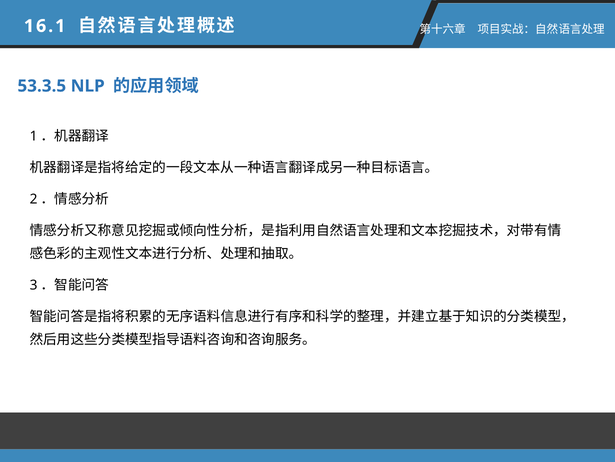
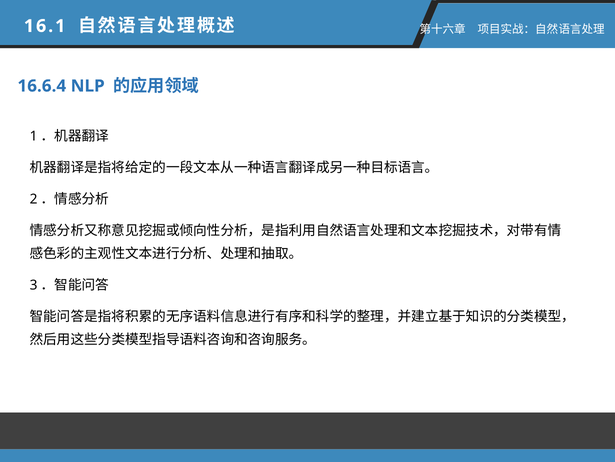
53.3.5: 53.3.5 -> 16.6.4 (42, 86)
